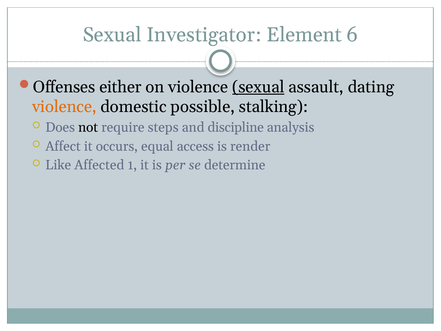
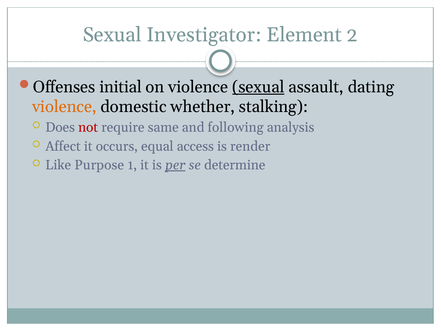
6: 6 -> 2 (352, 35)
either: either -> initial (121, 87)
possible: possible -> whether (203, 107)
not colour: black -> red (88, 127)
steps: steps -> same (163, 127)
discipline: discipline -> following (236, 127)
Affected: Affected -> Purpose (99, 165)
per underline: none -> present (175, 165)
